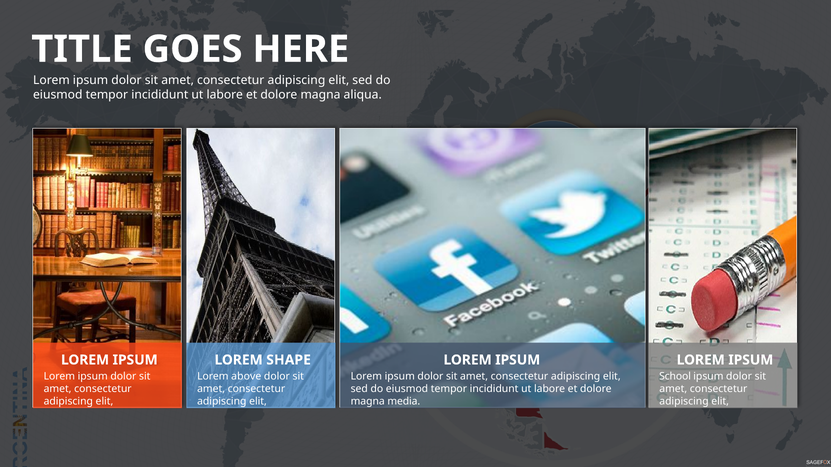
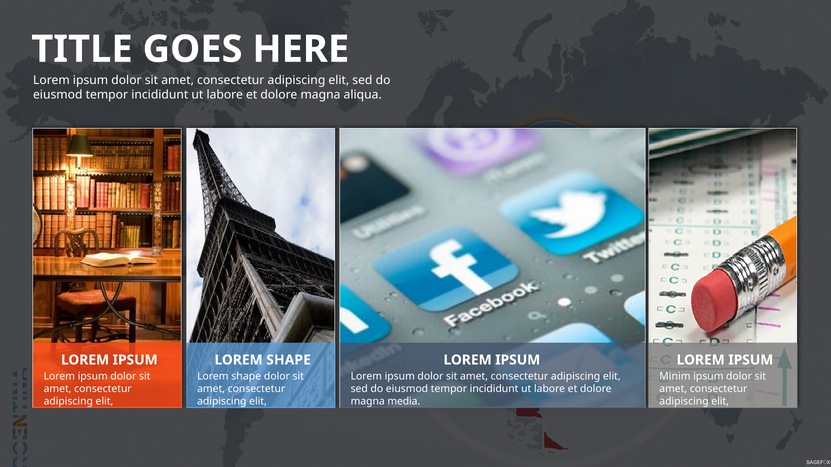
above: above -> shape (246, 377)
School: School -> Minim (675, 377)
